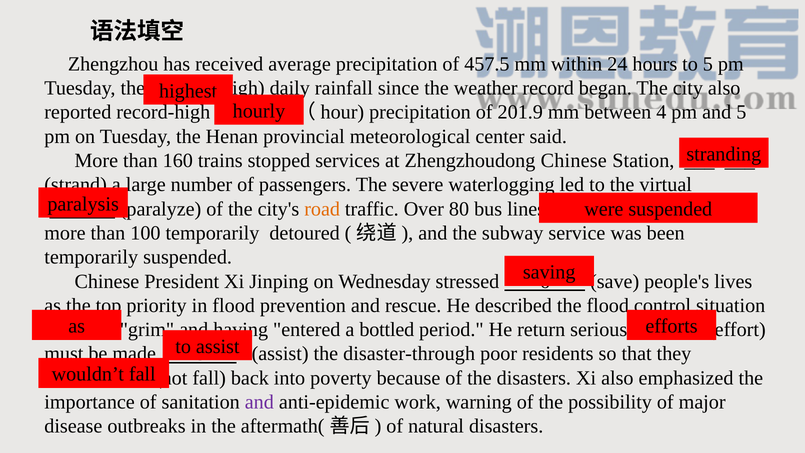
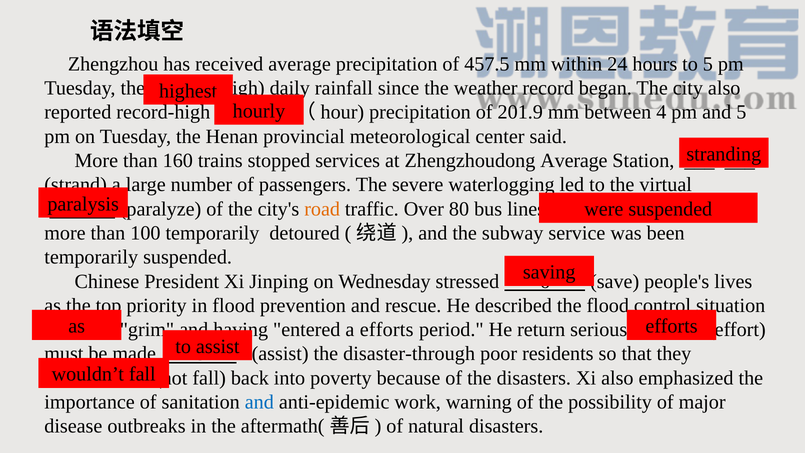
Zhengzhoudong Chinese: Chinese -> Average (574, 161)
a bottled: bottled -> efforts (387, 330)
and colour: purple -> blue (259, 402)
